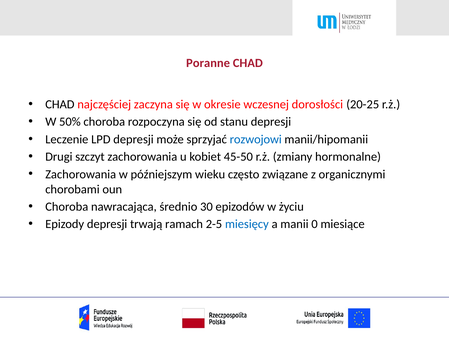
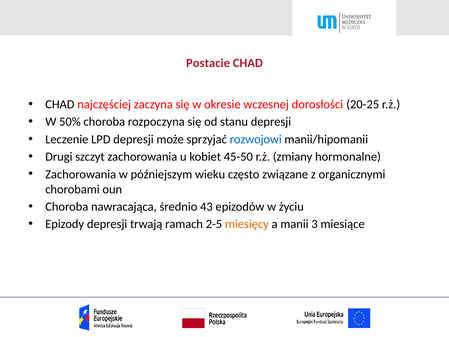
Poranne: Poranne -> Postacie (208, 63)
30: 30 -> 43 (206, 207)
miesięcy colour: blue -> orange (247, 224)
0: 0 -> 3 (315, 224)
